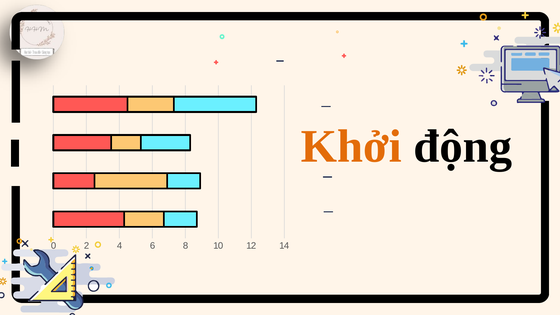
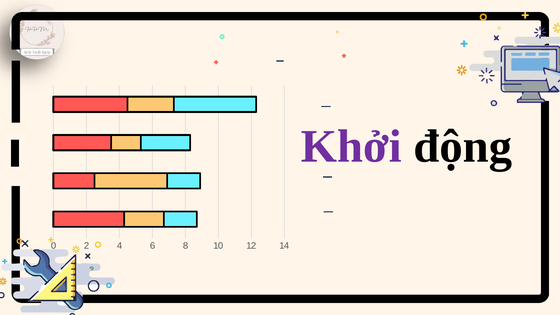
Khởi colour: orange -> purple (351, 146)
